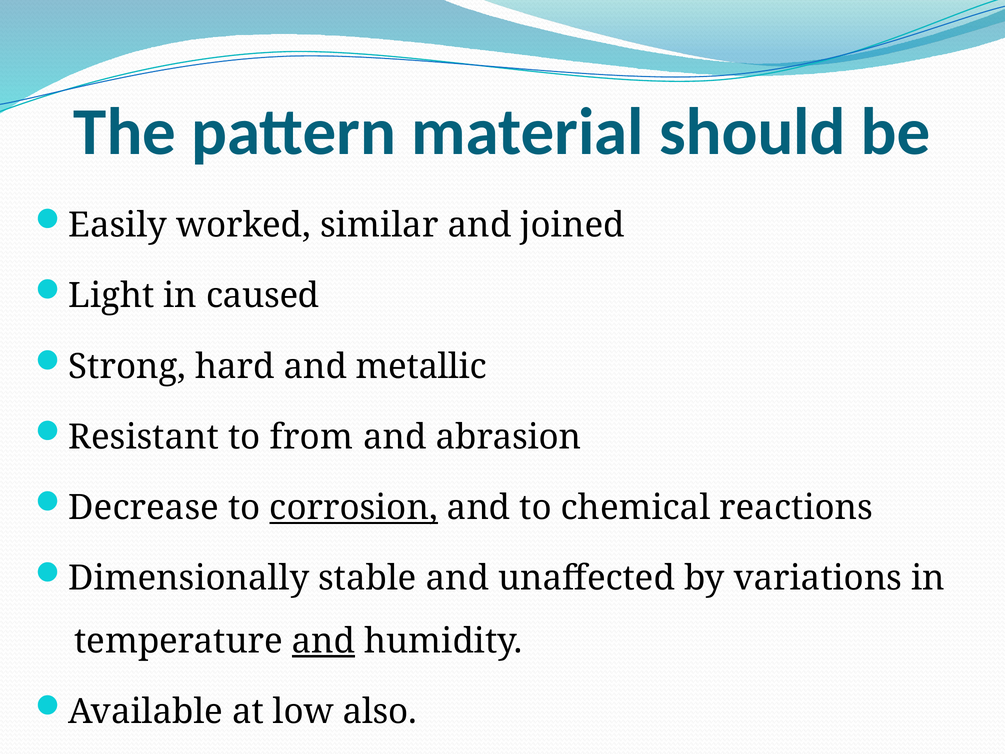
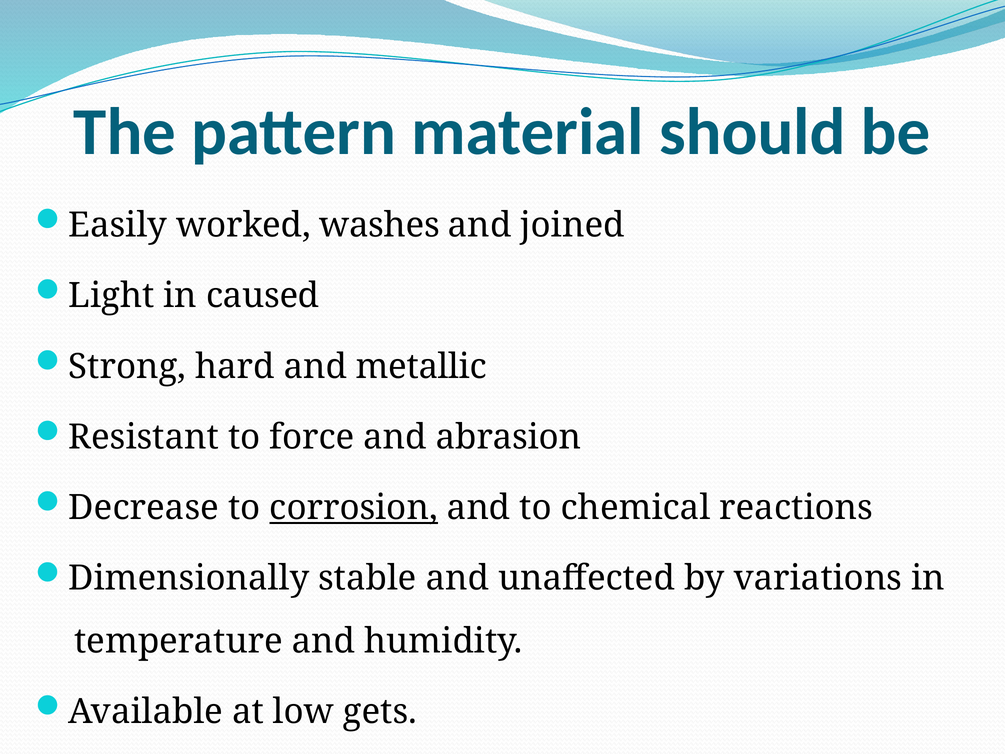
similar: similar -> washes (380, 225)
from: from -> force (312, 437)
and underline: present -> none (324, 641)
also: also -> gets (380, 712)
